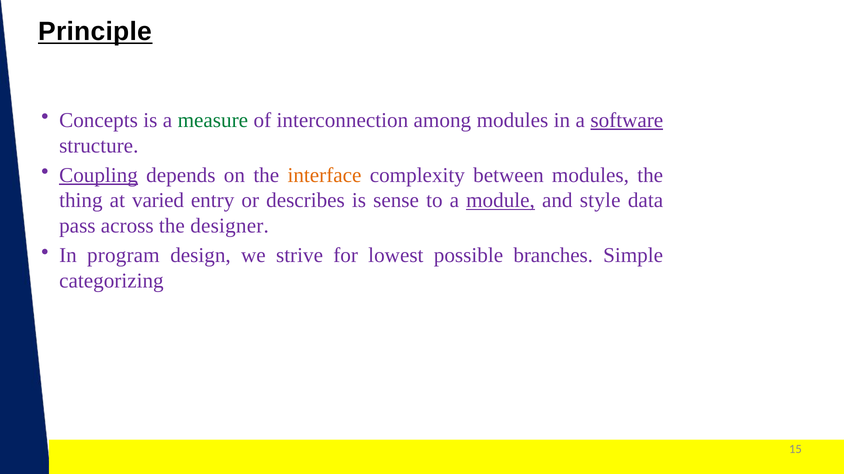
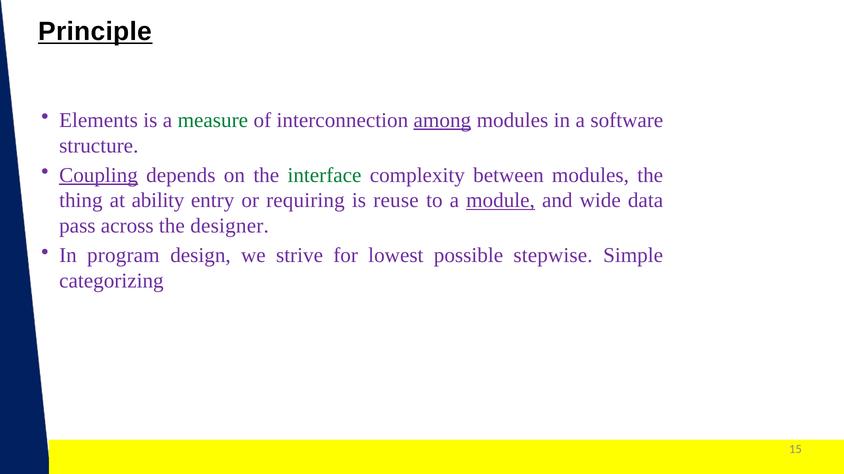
Concepts: Concepts -> Elements (99, 120)
among underline: none -> present (442, 120)
software underline: present -> none (627, 120)
interface colour: orange -> green (324, 175)
varied: varied -> ability (158, 201)
describes: describes -> requiring (305, 201)
sense: sense -> reuse (396, 201)
style: style -> wide (600, 201)
branches: branches -> stepwise (553, 256)
